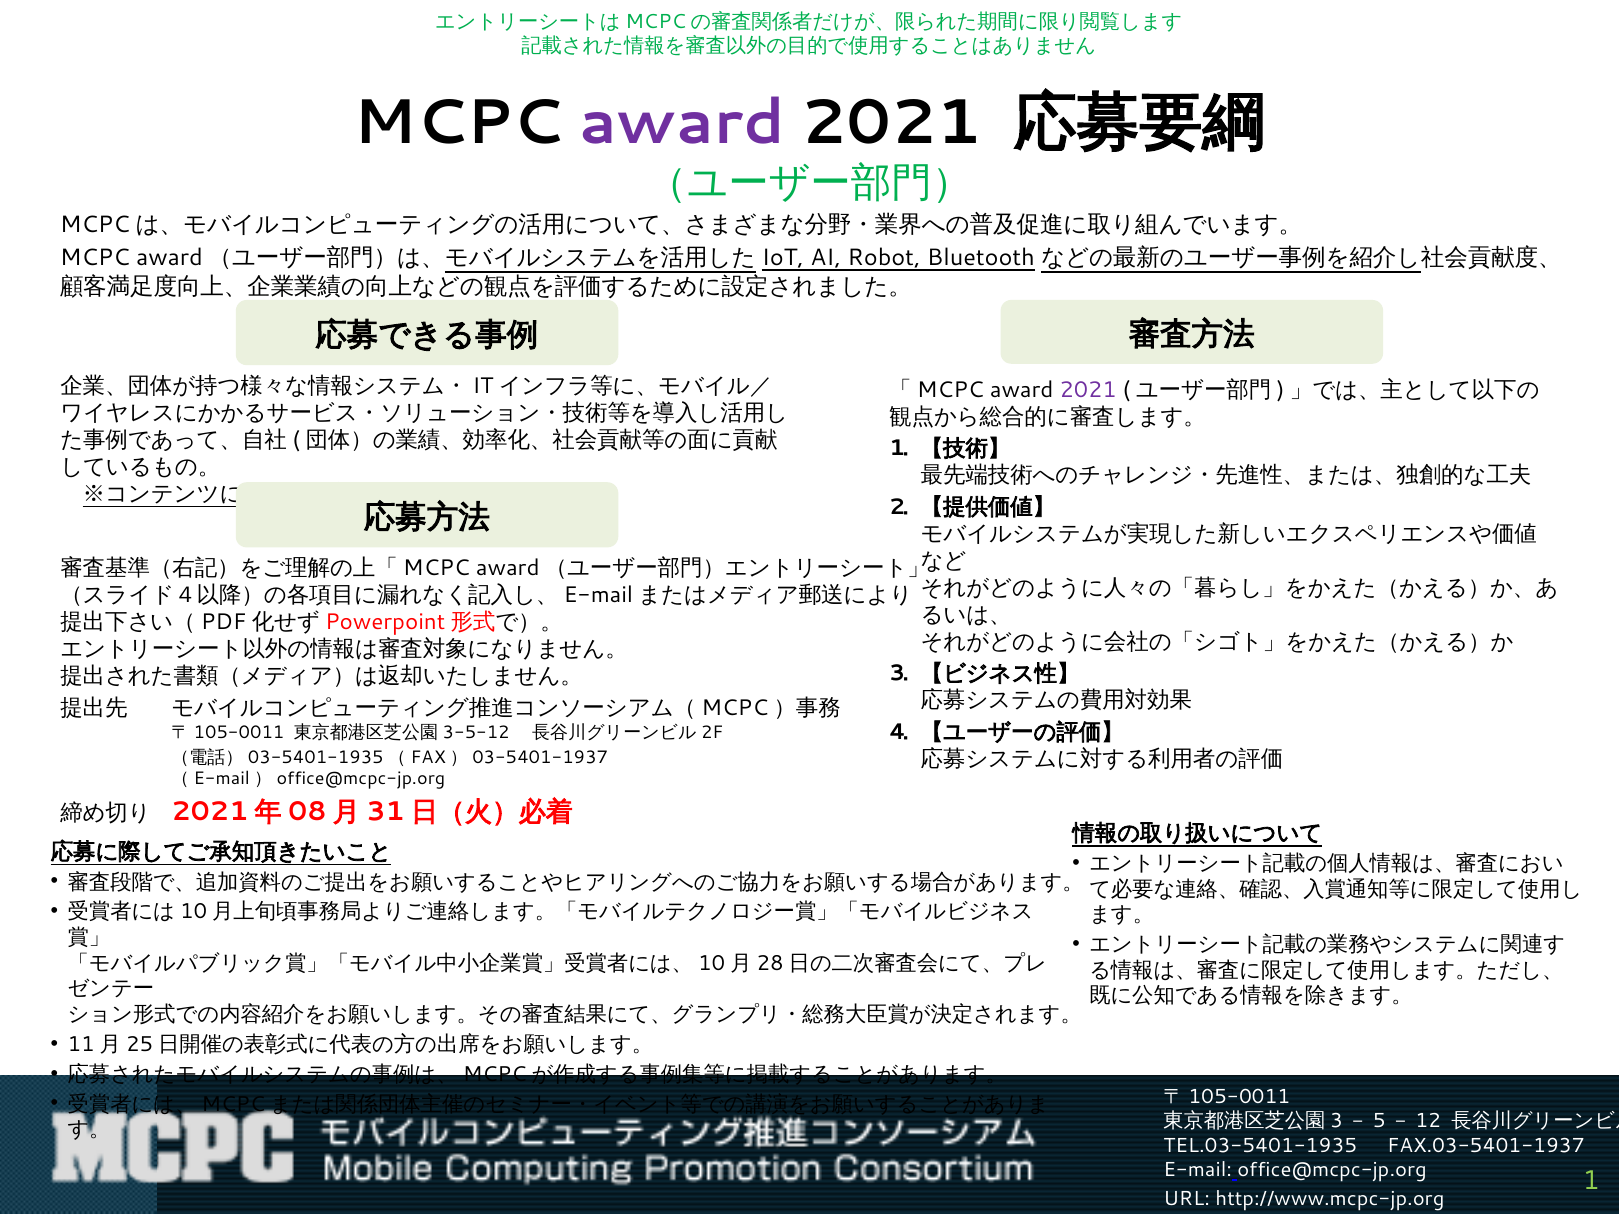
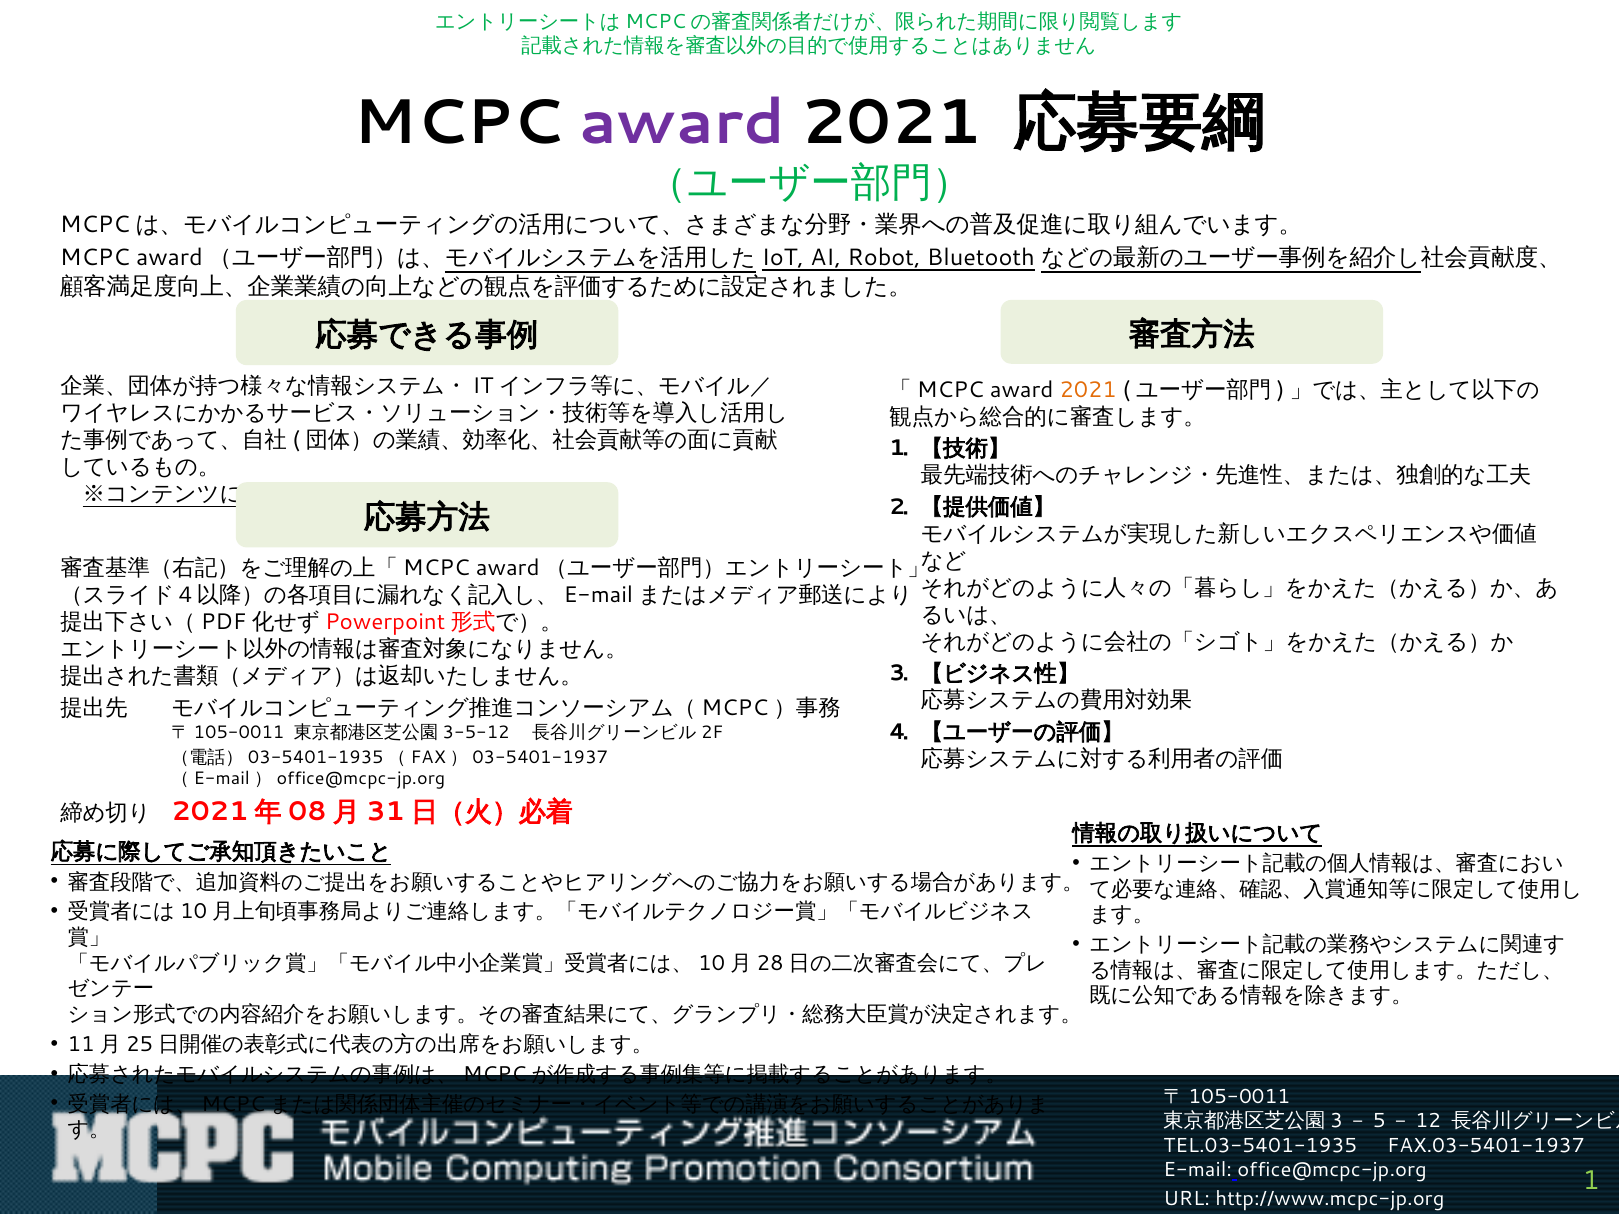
2021 colour: purple -> orange (1088, 390)
